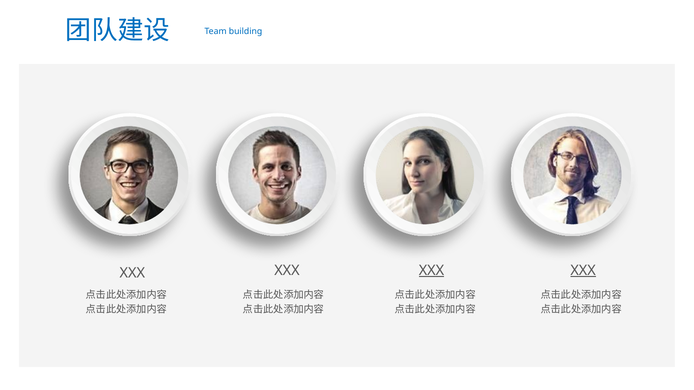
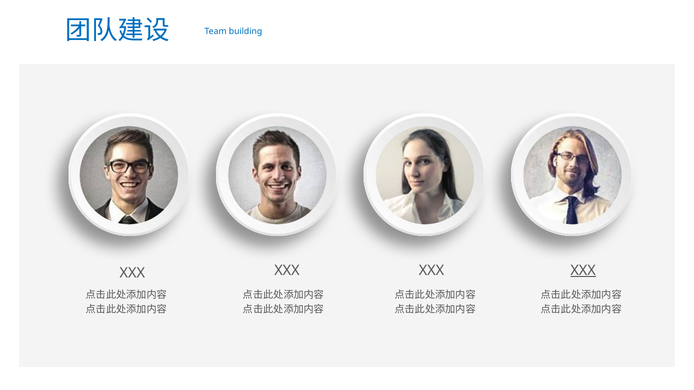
XXX underline: present -> none (431, 271)
